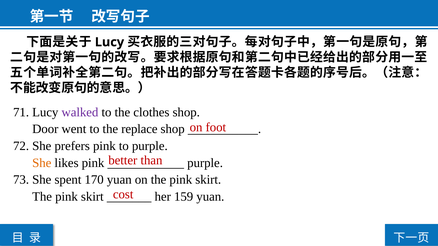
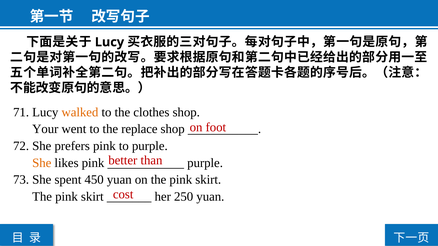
walked colour: purple -> orange (80, 112)
Door: Door -> Your (45, 129)
170: 170 -> 450 (94, 180)
159: 159 -> 250 (184, 197)
